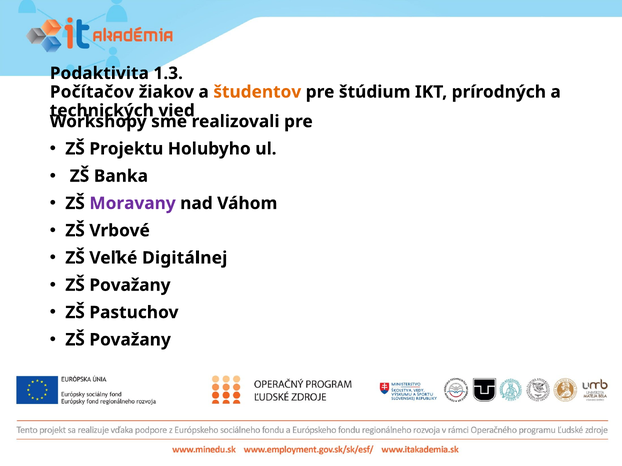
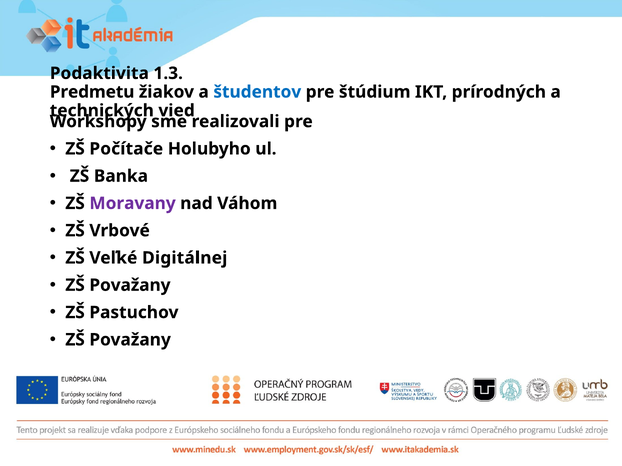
Počítačov: Počítačov -> Predmetu (92, 92)
študentov colour: orange -> blue (257, 92)
Projektu: Projektu -> Počítače (126, 149)
